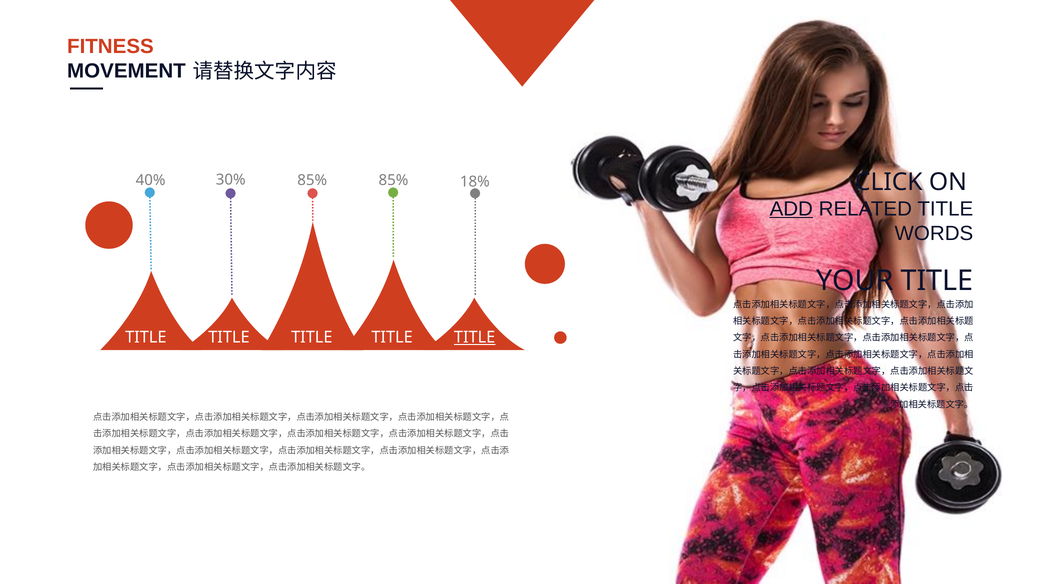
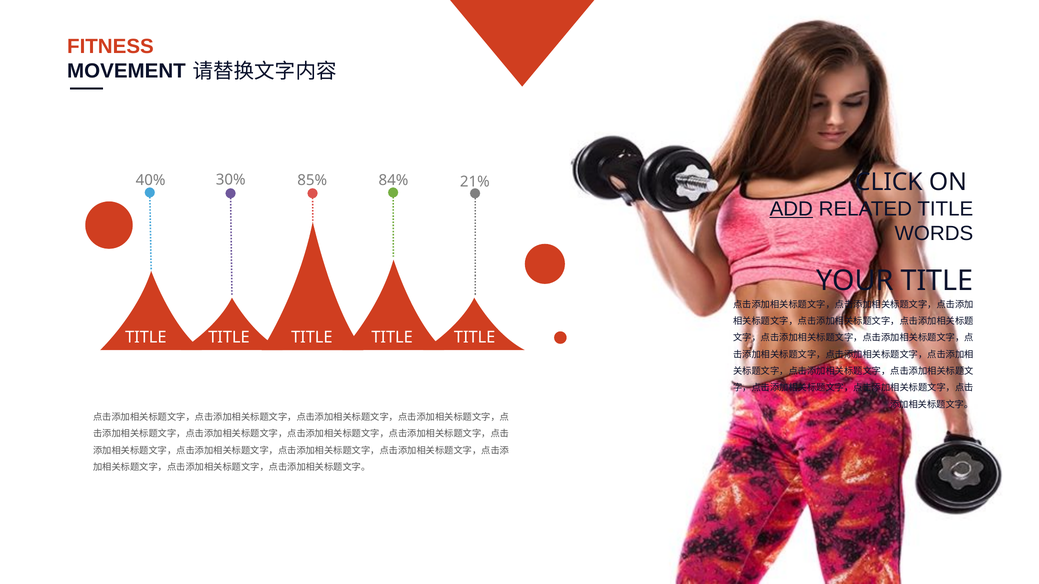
18%: 18% -> 21% (475, 182)
30% 85%: 85% -> 84% (393, 181)
TITLE underline: present -> none (475, 338)
